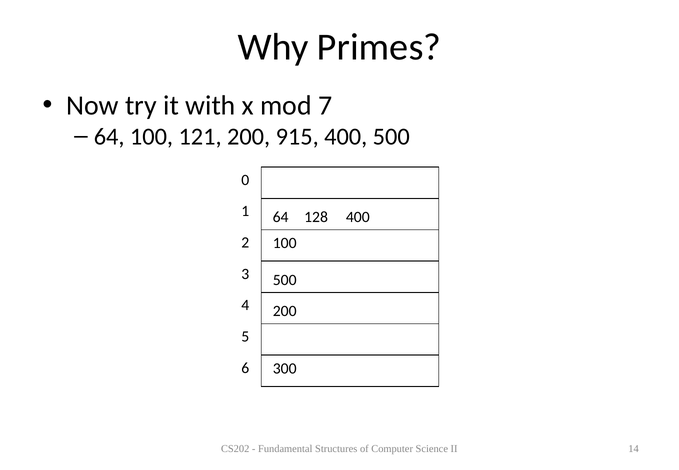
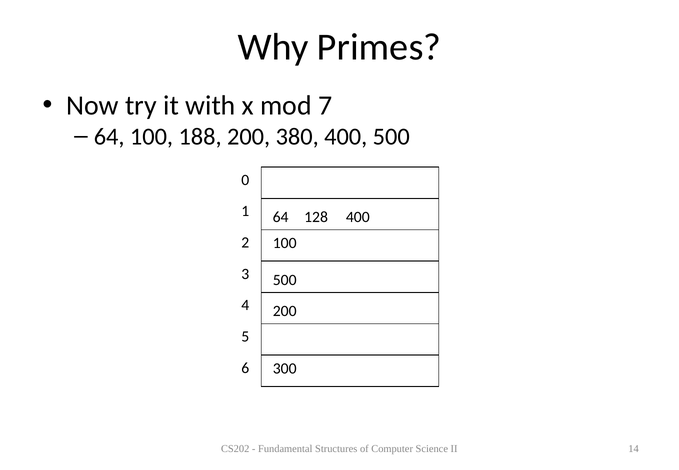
121: 121 -> 188 (200, 136)
915: 915 -> 380 (297, 136)
